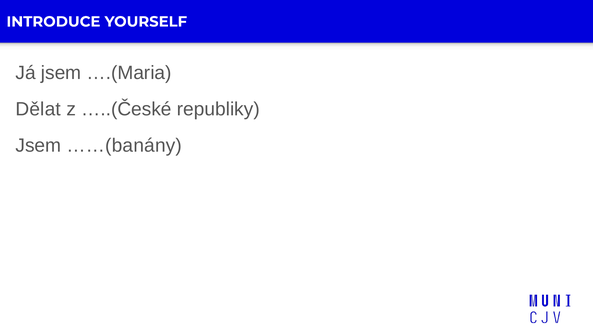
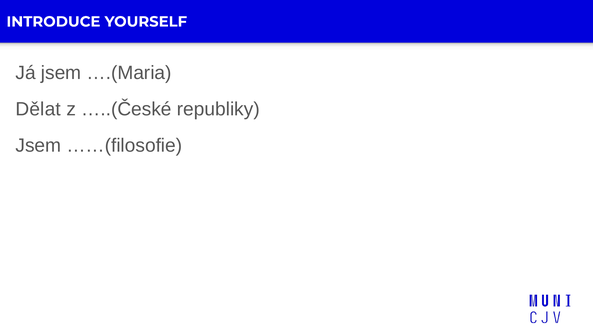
……(banány: ……(banány -> ……(filosofie (124, 145)
